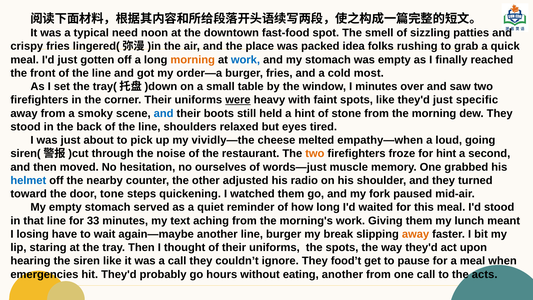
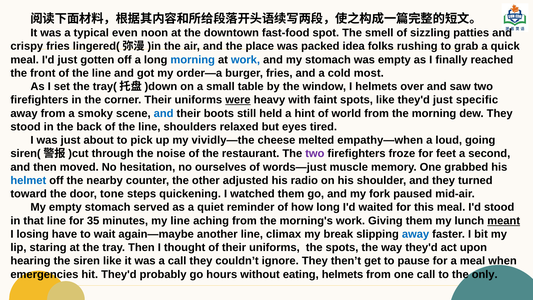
need: need -> even (125, 33)
morning colour: orange -> blue (193, 60)
I minutes: minutes -> helmets (376, 87)
stone: stone -> world (346, 113)
two colour: orange -> purple (315, 154)
for hint: hint -> feet (446, 154)
33: 33 -> 35 (93, 221)
my text: text -> line (180, 221)
meant underline: none -> present (504, 221)
line burger: burger -> climax (284, 234)
away colour: orange -> blue (416, 234)
food’t: food’t -> then’t (346, 261)
eating another: another -> helmets (342, 274)
acts: acts -> only (485, 274)
